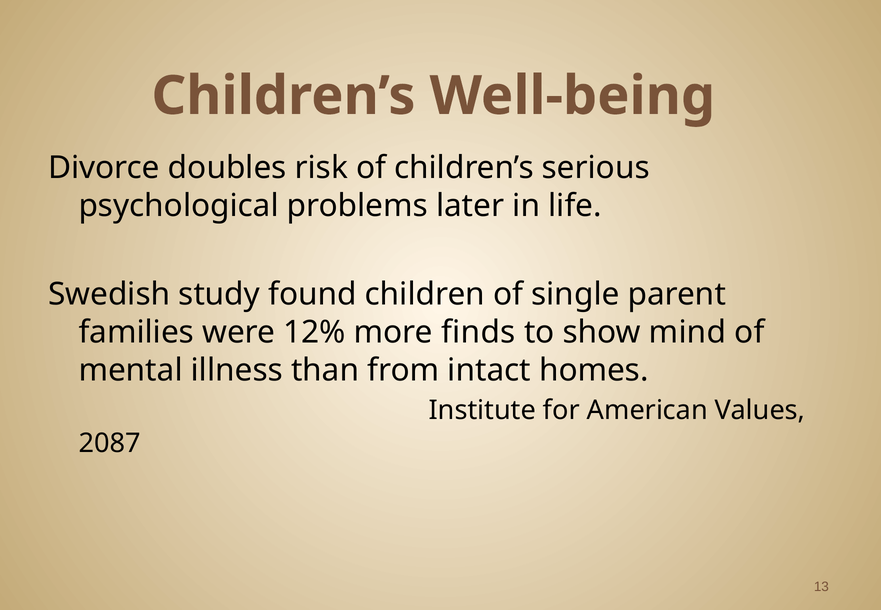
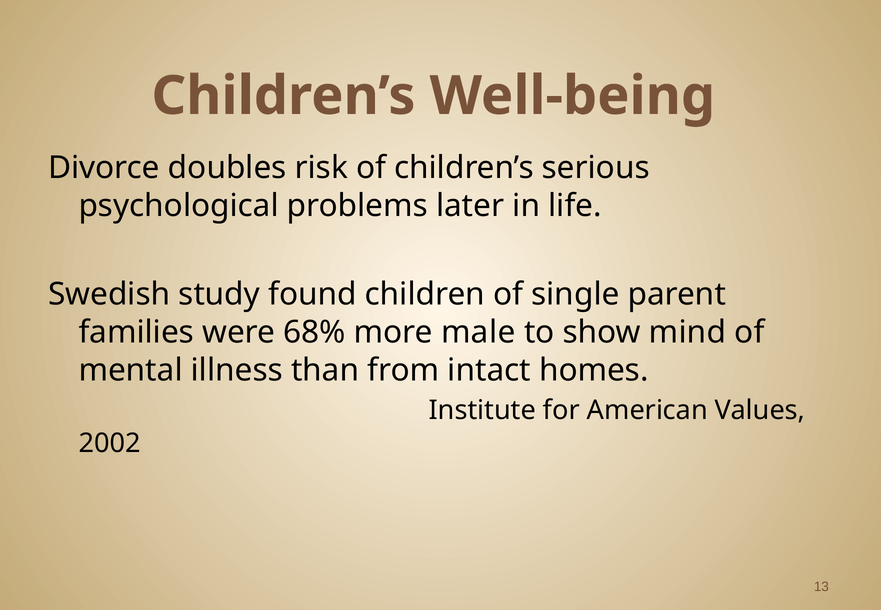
12%: 12% -> 68% (314, 332)
finds: finds -> male (478, 332)
2087: 2087 -> 2002 (110, 443)
